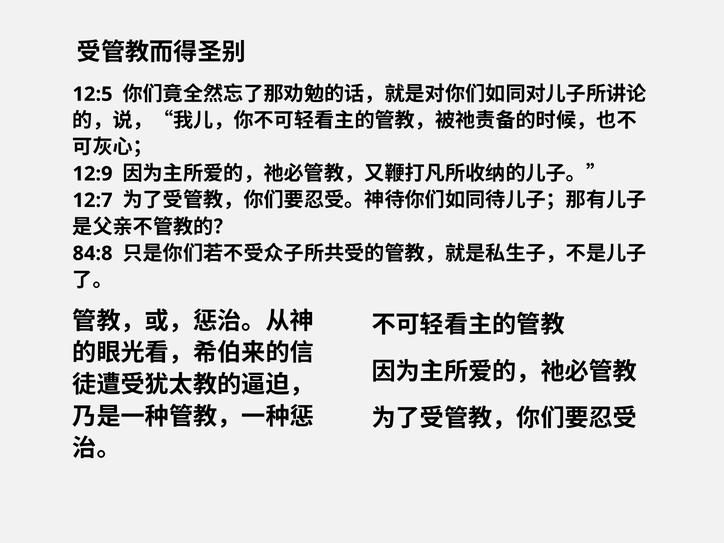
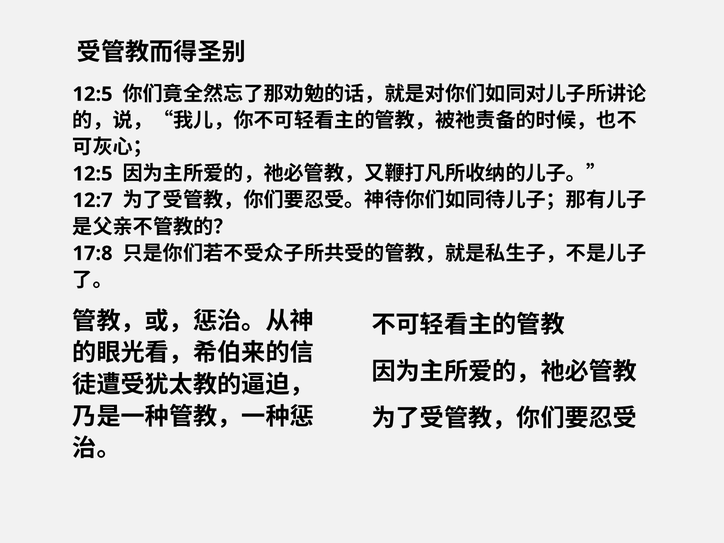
12:9: 12:9 -> 12:5 (93, 174)
84:8: 84:8 -> 17:8 (93, 253)
